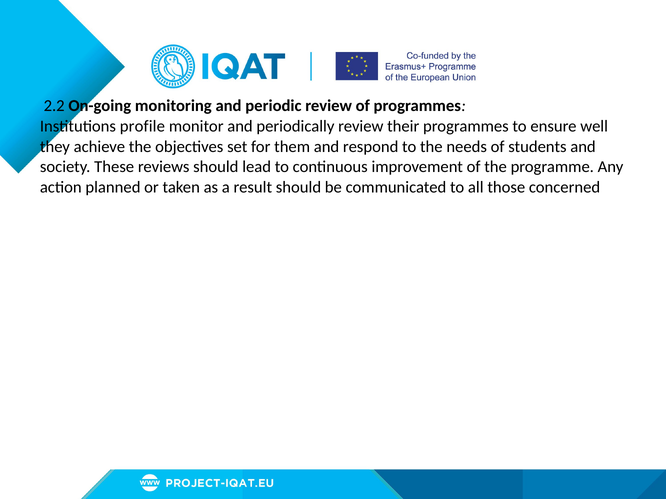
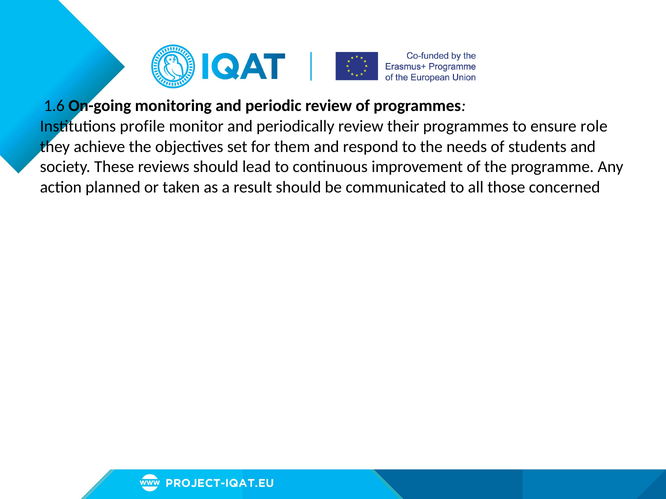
2.2: 2.2 -> 1.6 (54, 106)
well: well -> role (594, 126)
